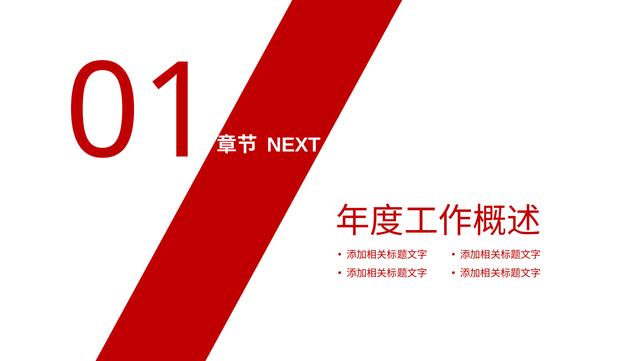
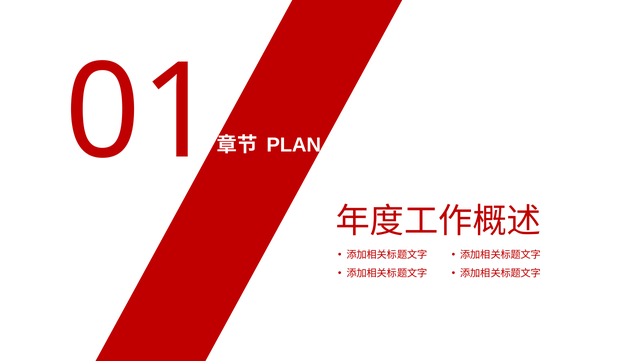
NEXT: NEXT -> PLAN (294, 145)
